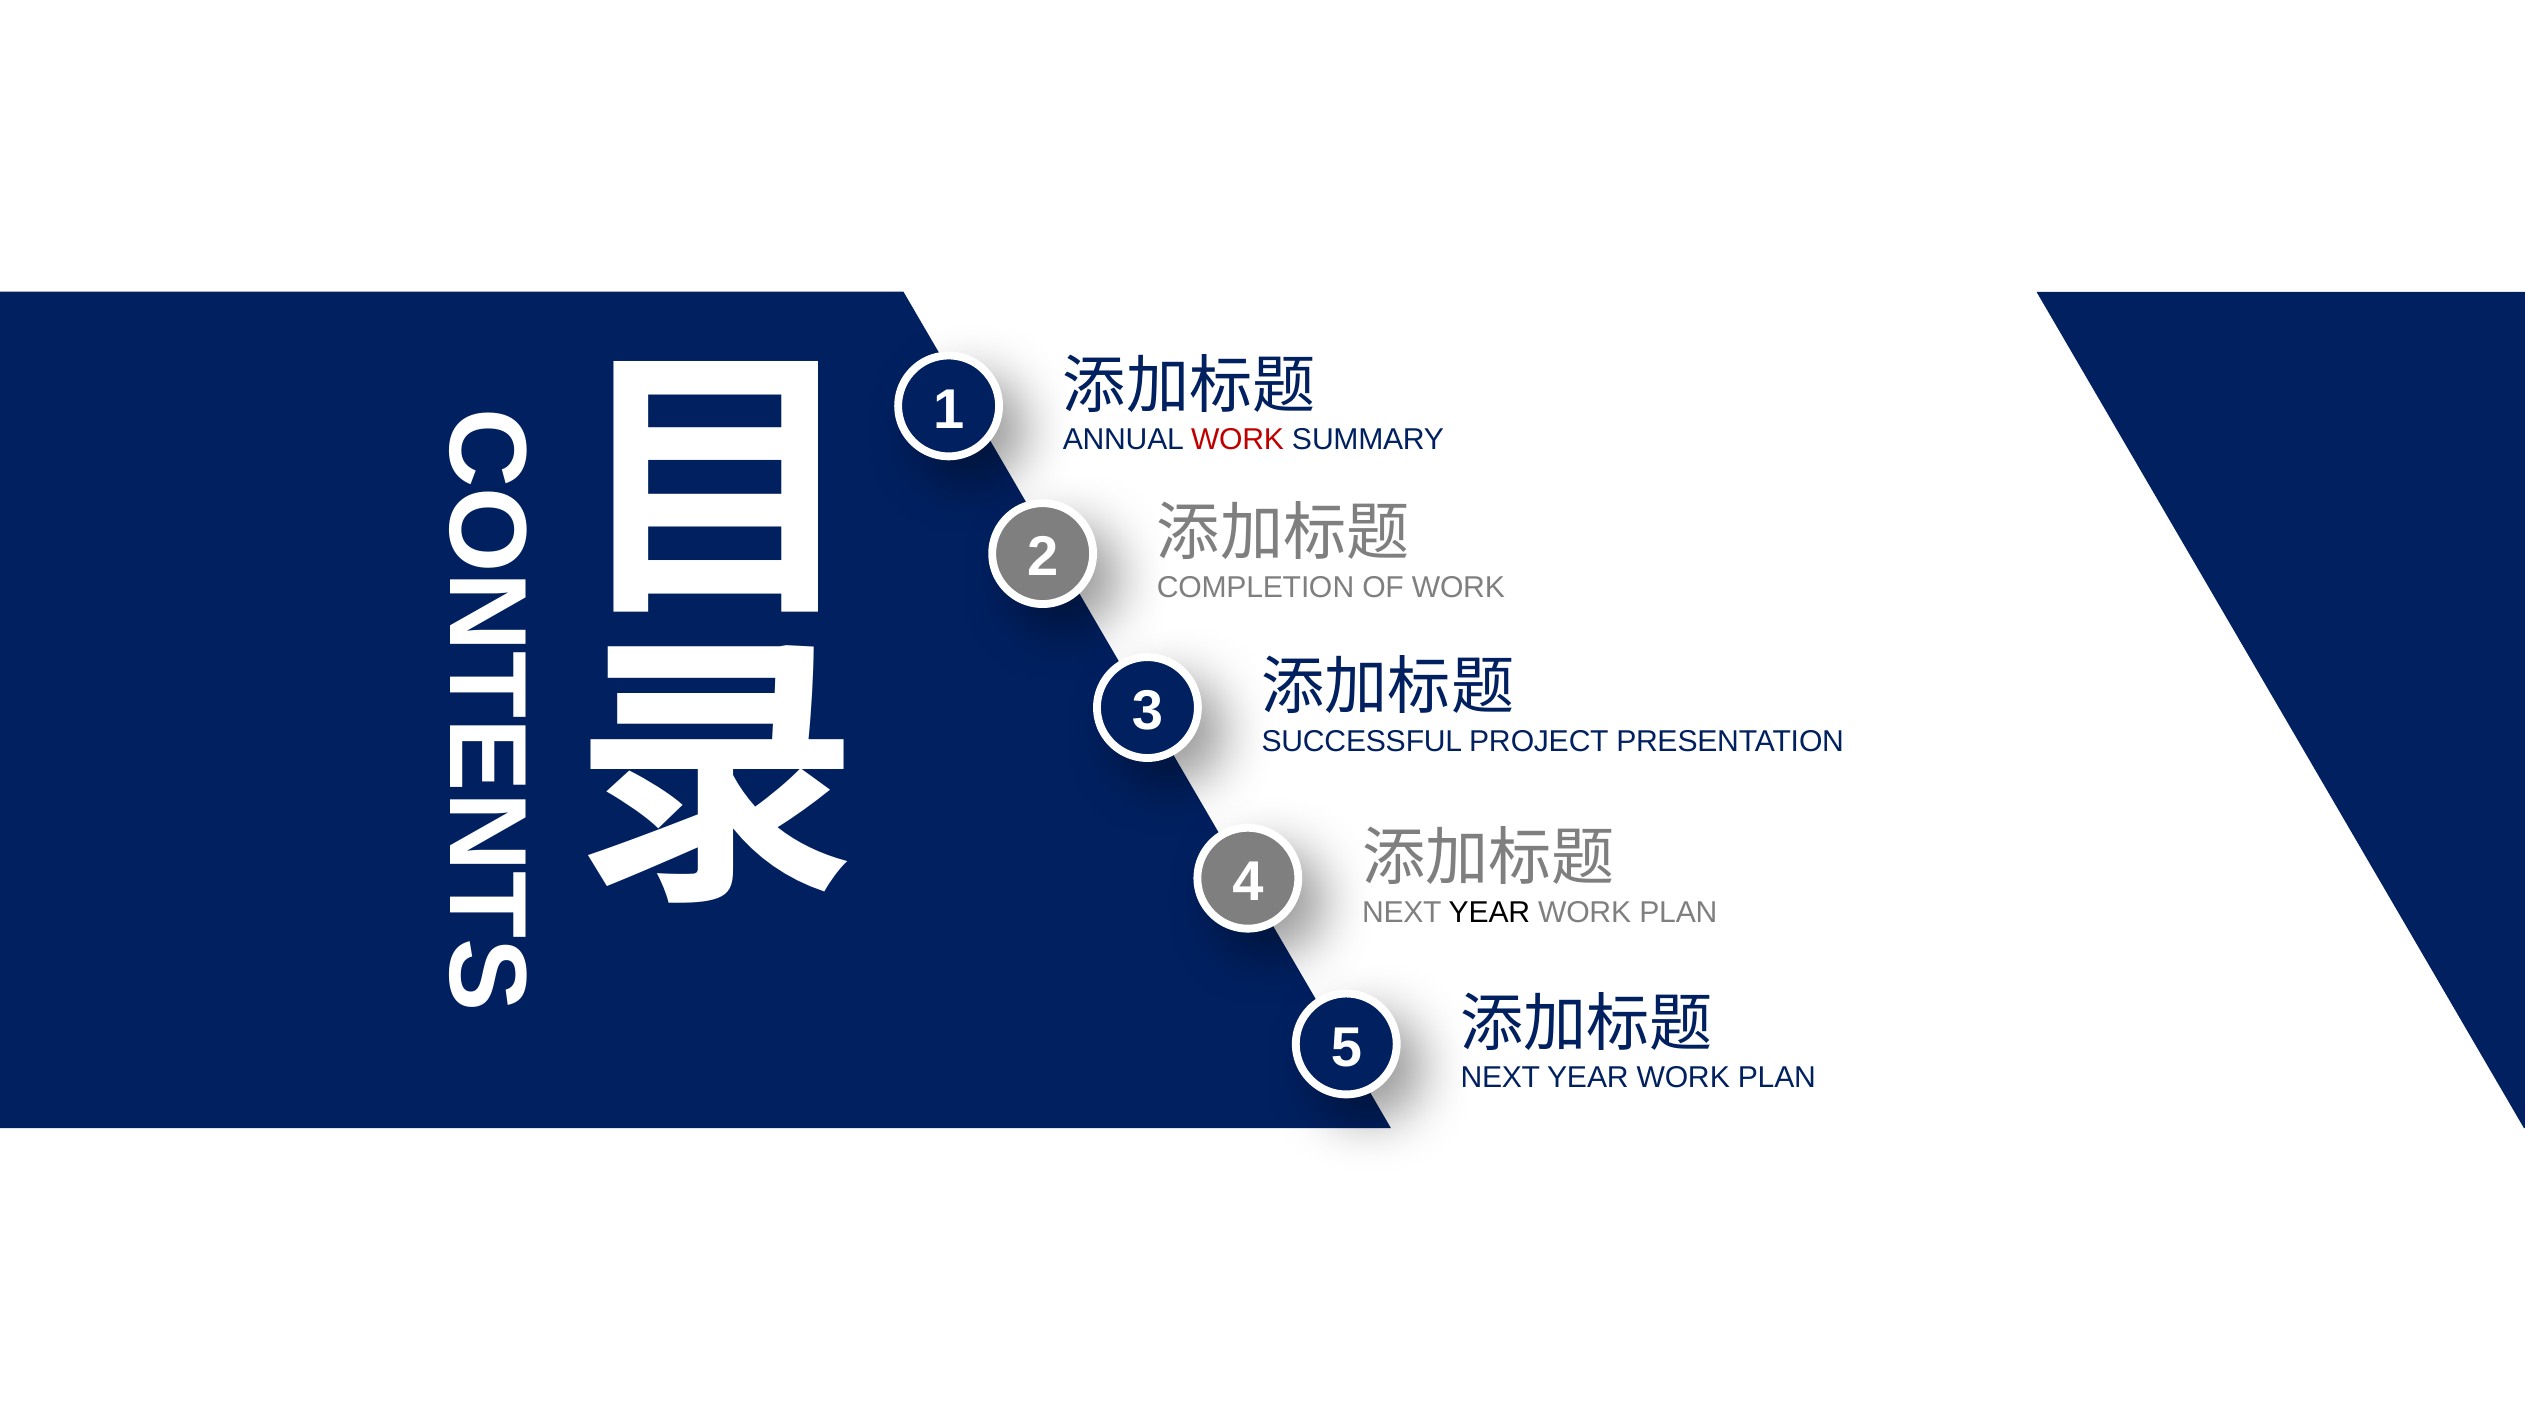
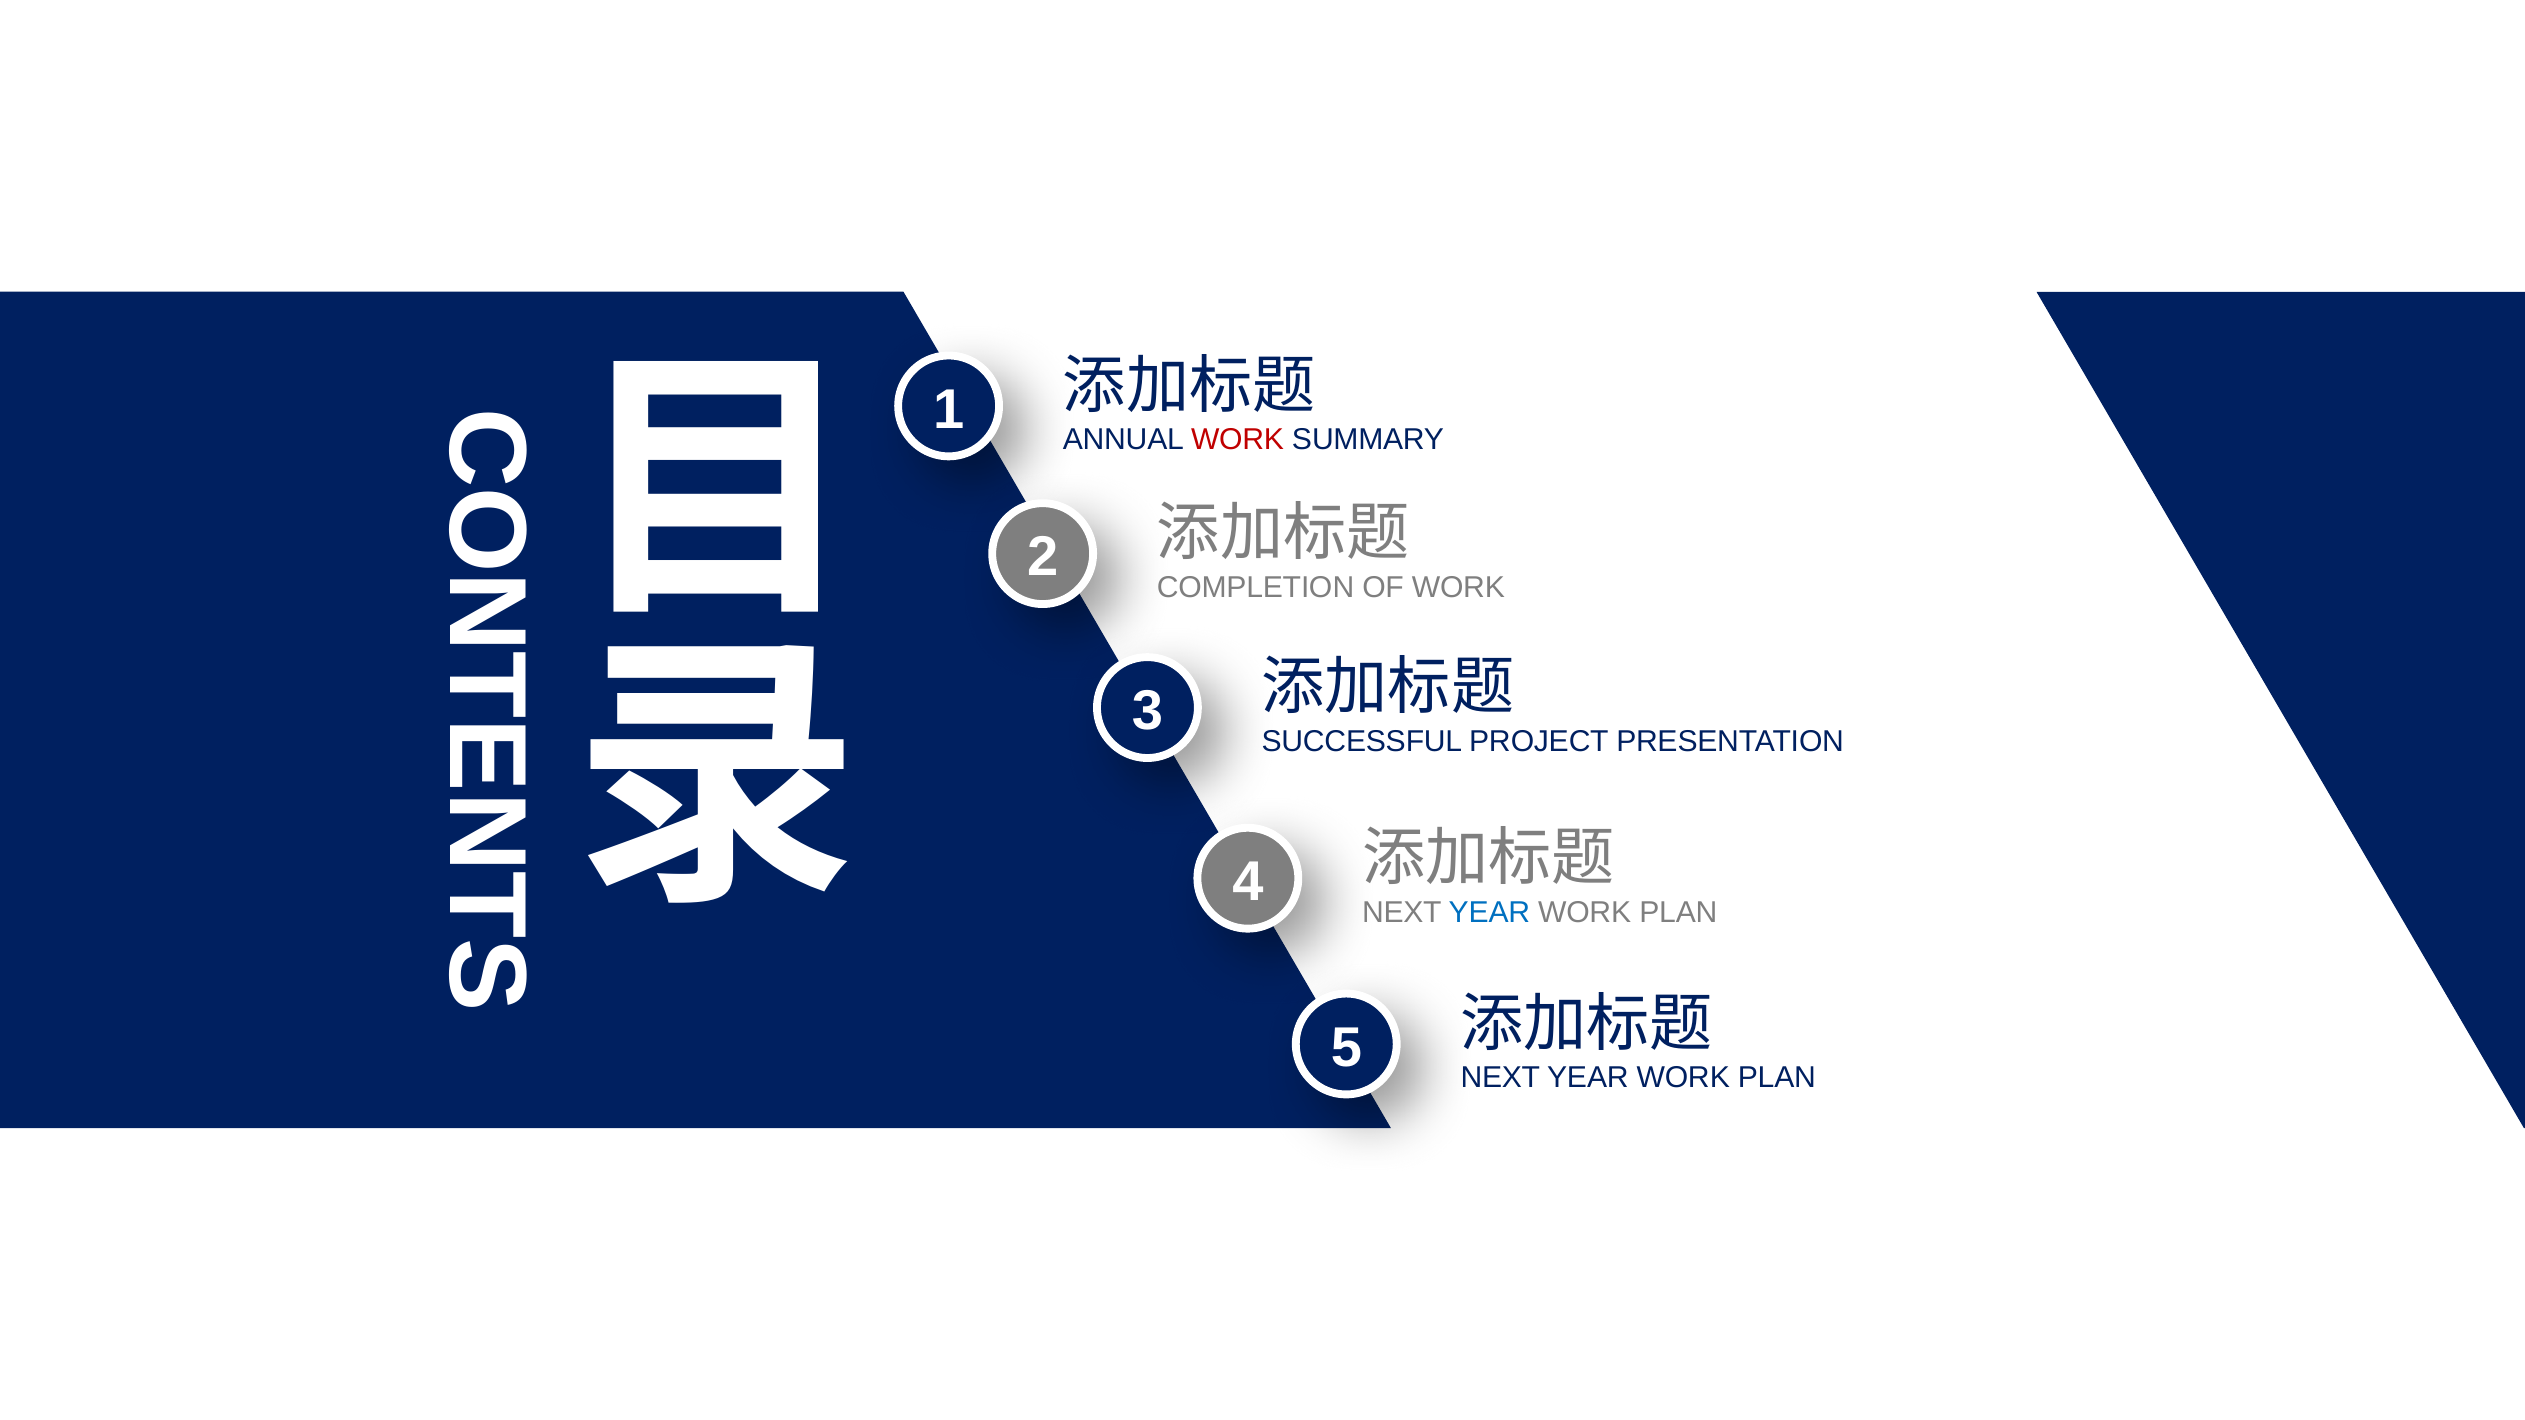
YEAR colour: black -> blue (1489, 912)
